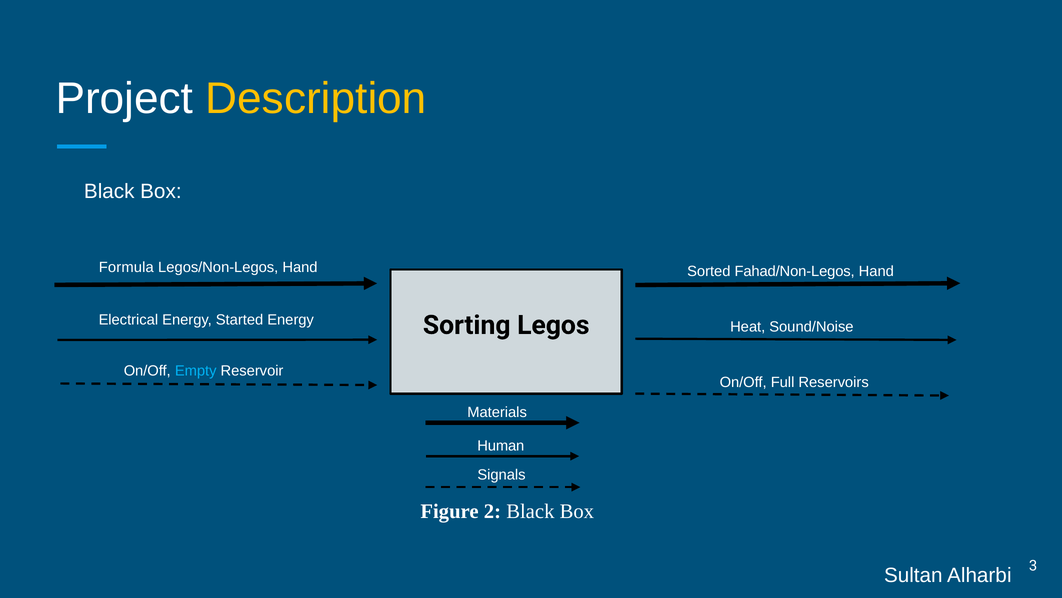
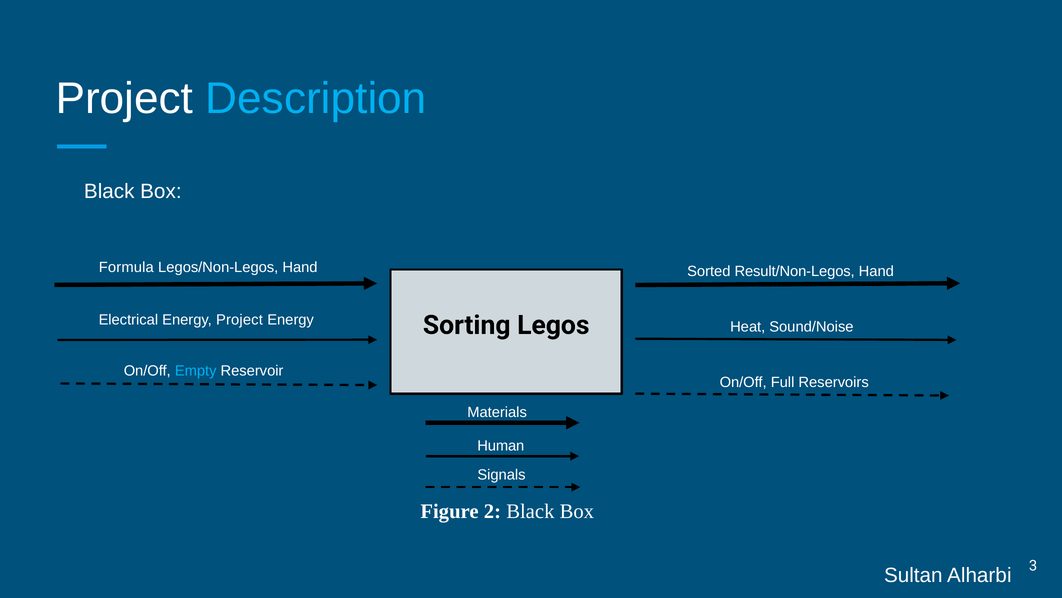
Description colour: yellow -> light blue (316, 99)
Fahad/Non-Legos: Fahad/Non-Legos -> Result/Non-Legos (795, 271)
Energy Started: Started -> Project (239, 320)
